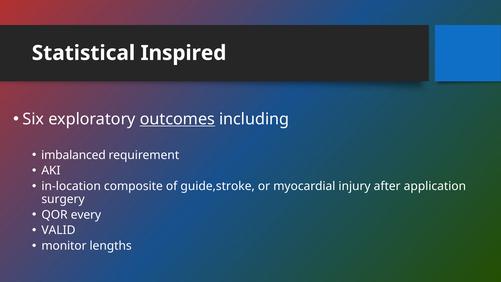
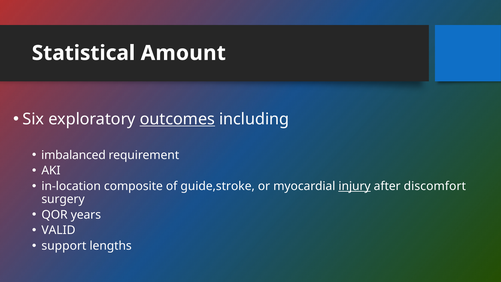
Inspired: Inspired -> Amount (183, 53)
injury underline: none -> present (355, 186)
application: application -> discomfort (435, 186)
every: every -> years (86, 215)
monitor: monitor -> support (64, 246)
